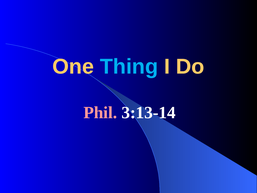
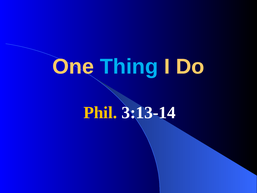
Phil colour: pink -> yellow (100, 113)
